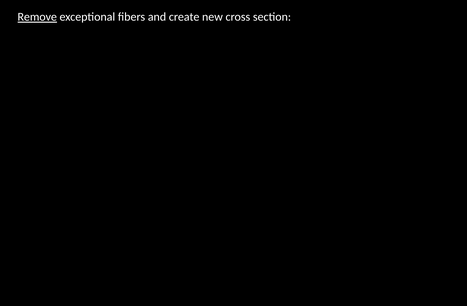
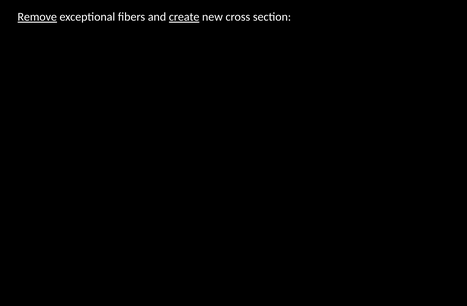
create underline: none -> present (184, 17)
